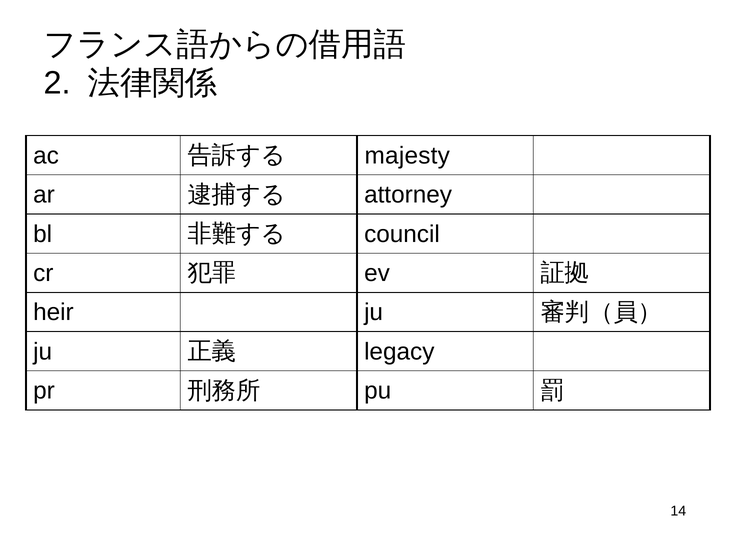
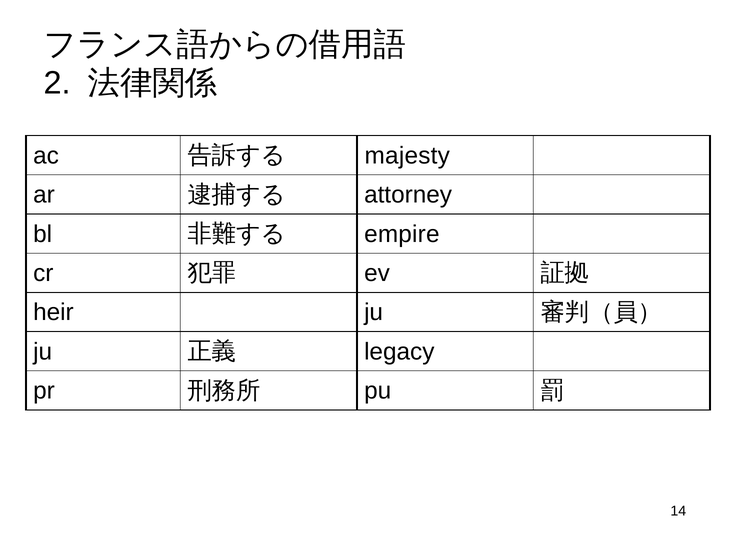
council: council -> empire (402, 234)
